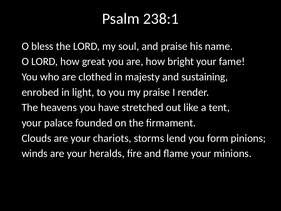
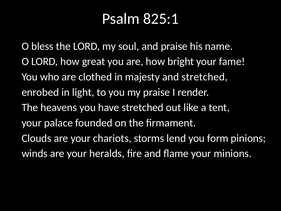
238:1: 238:1 -> 825:1 (161, 19)
and sustaining: sustaining -> stretched (205, 77)
